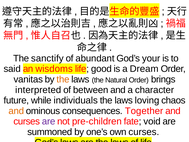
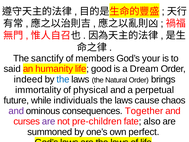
abundant: abundant -> members (95, 58)
wisdoms: wisdoms -> humanity (54, 69)
vanitas: vanitas -> indeed (28, 79)
the colour: orange -> blue (63, 79)
interpreted: interpreted -> immortality (38, 90)
between: between -> physical (91, 90)
character: character -> perpetual (155, 90)
loving: loving -> cause (147, 100)
and colour: orange -> purple (16, 111)
void: void -> also (152, 121)
own curses: curses -> perfect (144, 132)
